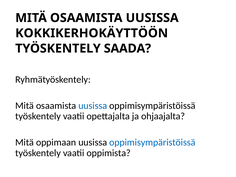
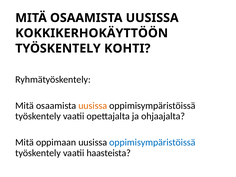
SAADA: SAADA -> KOHTI (127, 48)
uusissa colour: blue -> orange (93, 106)
oppimista: oppimista -> haasteista (109, 153)
